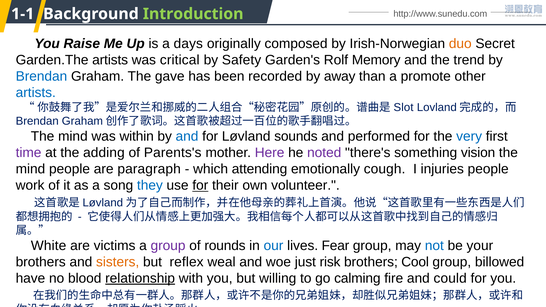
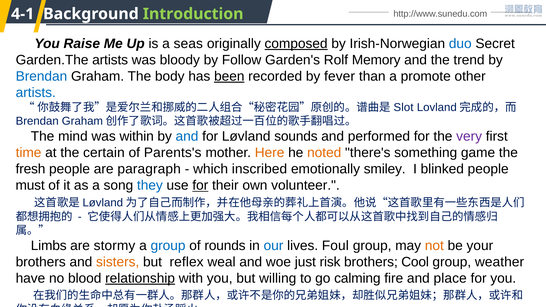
1-1: 1-1 -> 4-1 (23, 14)
days: days -> seas (188, 44)
composed underline: none -> present (296, 44)
duo colour: orange -> blue (460, 44)
critical: critical -> bloody (180, 60)
Safety: Safety -> Follow (242, 60)
gave: gave -> body (170, 76)
been underline: none -> present (229, 76)
away: away -> fever (340, 76)
very colour: blue -> purple (469, 136)
time colour: purple -> orange (29, 153)
adding: adding -> certain (104, 153)
Here colour: purple -> orange (270, 153)
noted colour: purple -> orange (324, 153)
vision: vision -> game (478, 153)
mind: mind -> fresh (31, 169)
attending: attending -> inscribed (259, 169)
cough: cough -> smiley (385, 169)
injuries: injuries -> blinked (442, 169)
work: work -> must (30, 186)
White: White -> Limbs (49, 246)
victims: victims -> stormy (115, 246)
group colour: purple -> blue (168, 246)
Fear: Fear -> Foul (335, 246)
not colour: blue -> orange (434, 246)
billowed: billowed -> weather (500, 262)
could: could -> place (450, 278)
